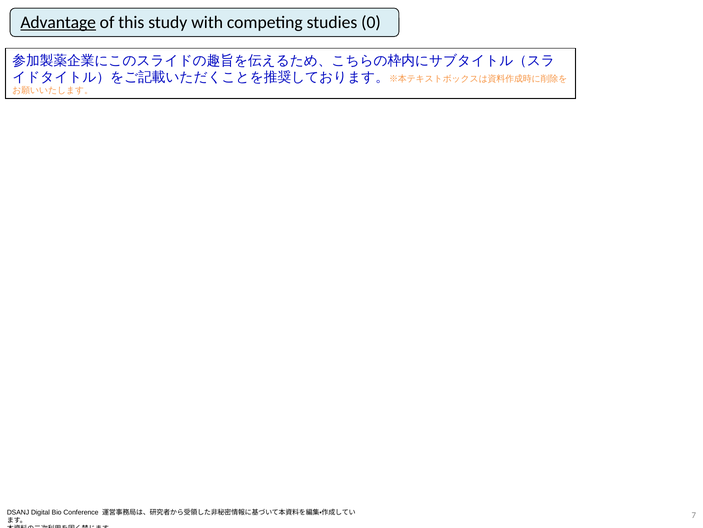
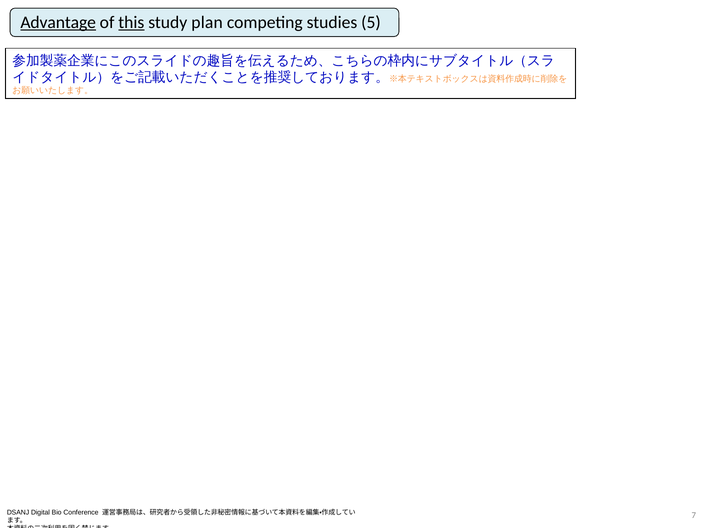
this underline: none -> present (131, 23)
with: with -> plan (207, 23)
0: 0 -> 5 (371, 23)
